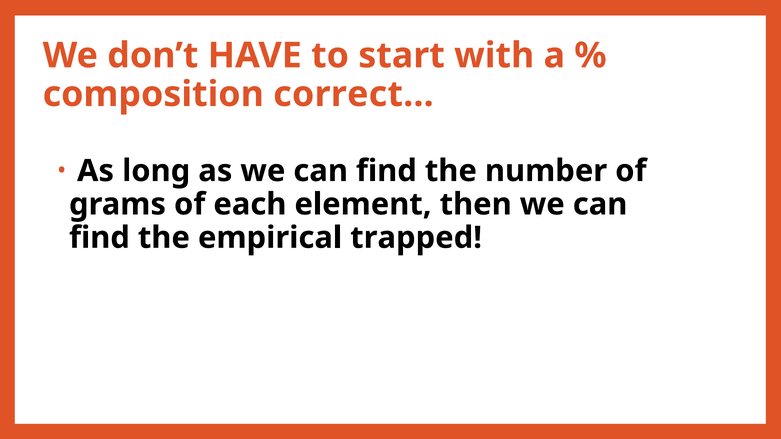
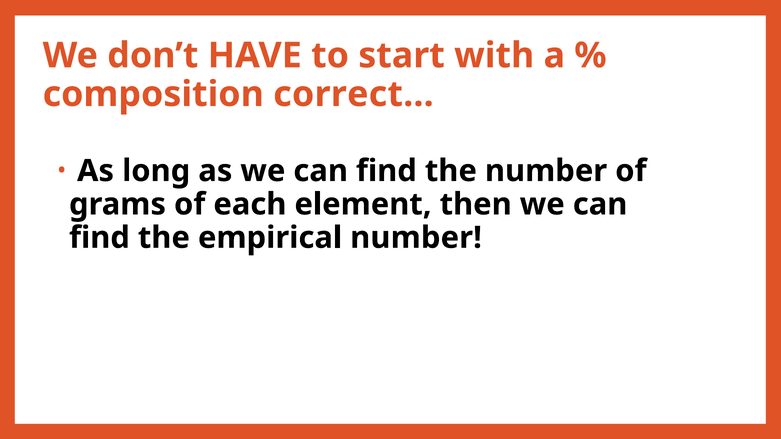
empirical trapped: trapped -> number (416, 238)
